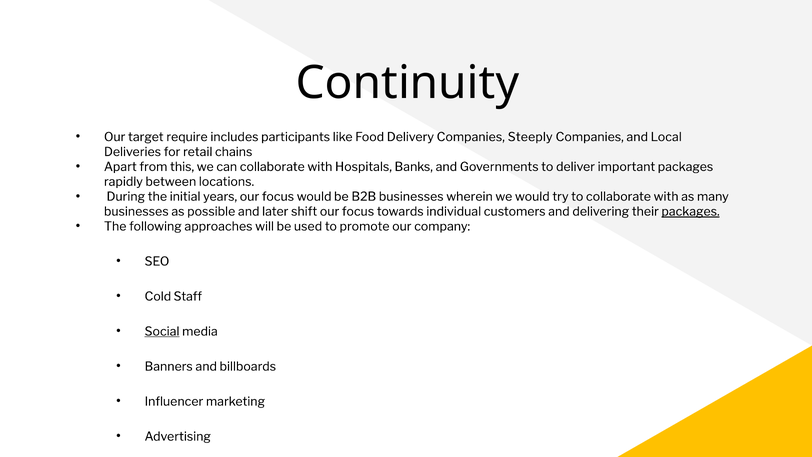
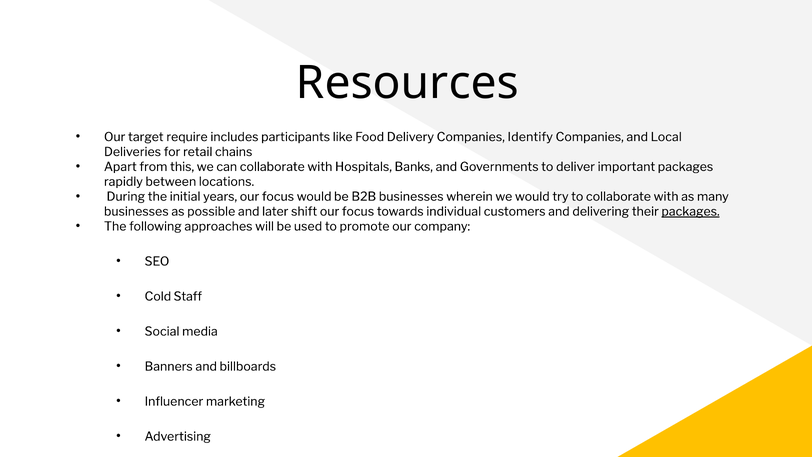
Continuity: Continuity -> Resources (407, 83)
Steeply: Steeply -> Identify (530, 137)
Social underline: present -> none (162, 331)
